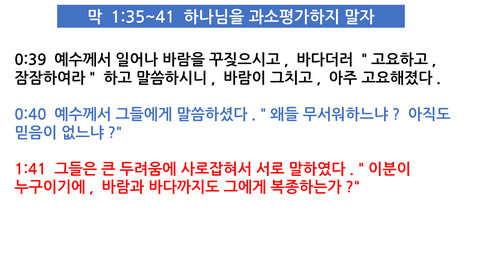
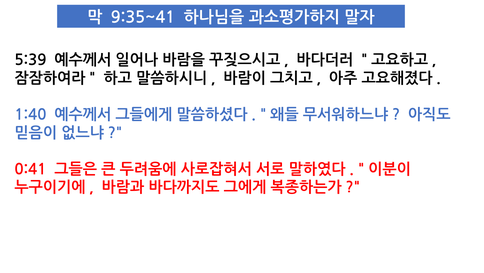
1:35~41: 1:35~41 -> 9:35~41 (143, 17)
0:39: 0:39 -> 5:39 (30, 60)
0:40: 0:40 -> 1:40 (30, 115)
1:41: 1:41 -> 0:41 (30, 169)
